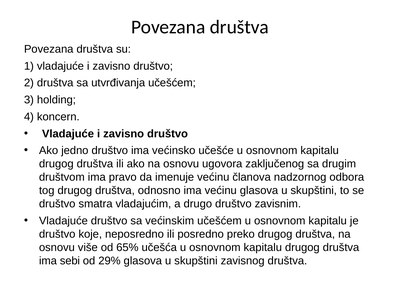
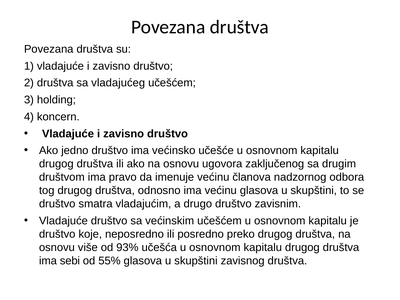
utvrđivanja: utvrđivanja -> vladajućeg (118, 83)
65%: 65% -> 93% (127, 248)
29%: 29% -> 55% (109, 261)
